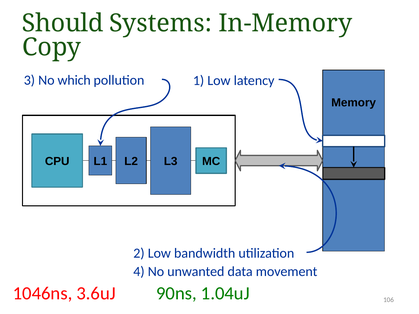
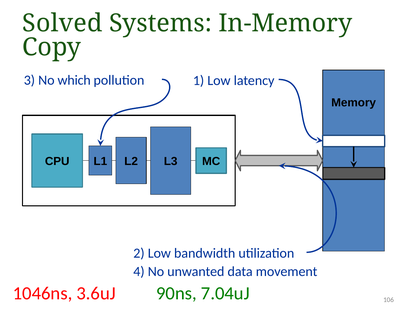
Should: Should -> Solved (62, 23)
1.04uJ: 1.04uJ -> 7.04uJ (225, 294)
